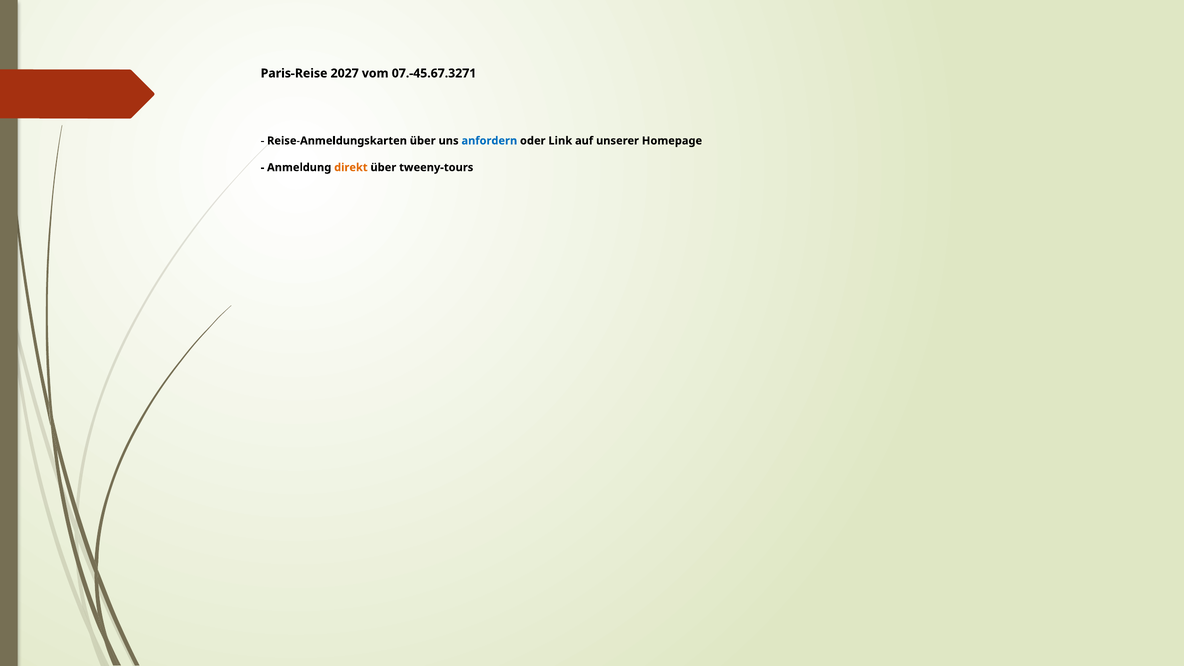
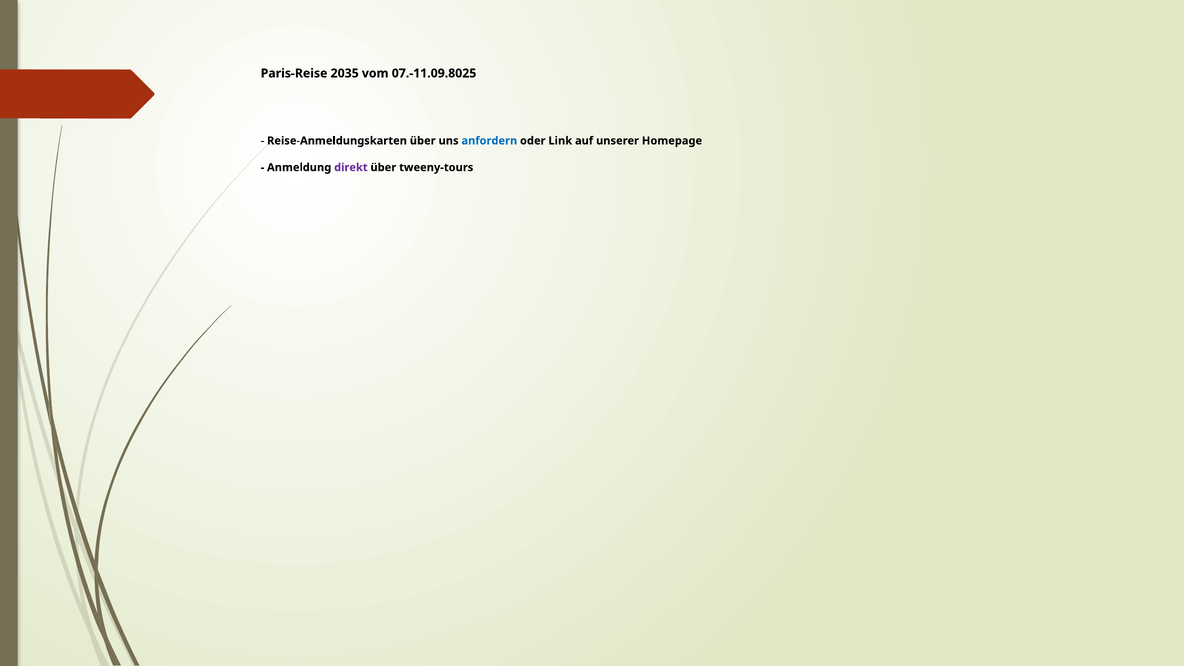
2027: 2027 -> 2035 (345, 73)
07.-45.67.3271: 07.-45.67.3271 -> 07.-11.09.8025 (434, 73)
direkt colour: orange -> purple (351, 167)
